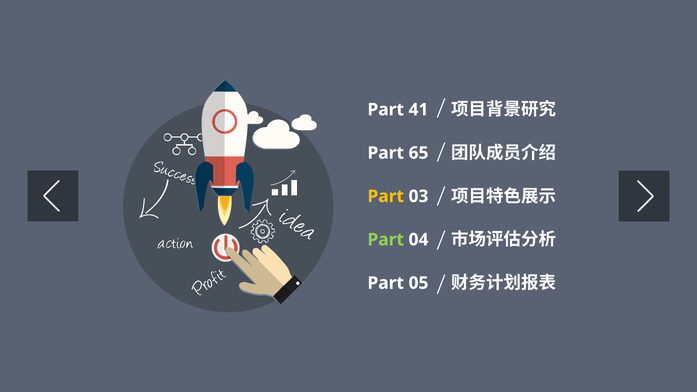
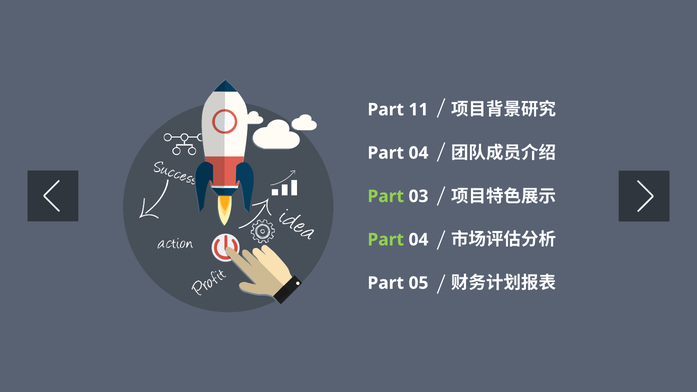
41: 41 -> 11 (419, 110)
65: 65 -> 04 (419, 153)
Part colour: yellow -> light green (386, 196)
